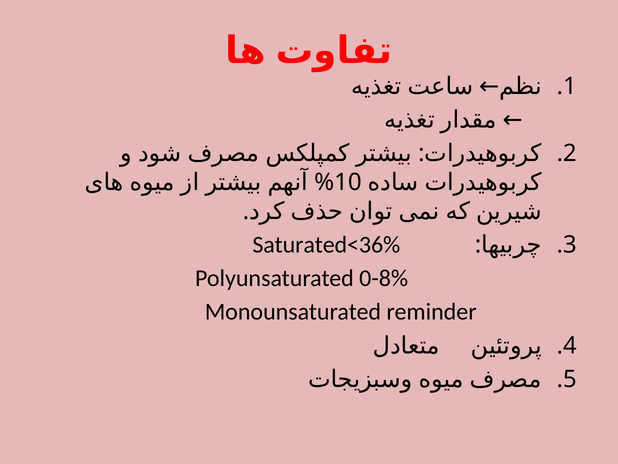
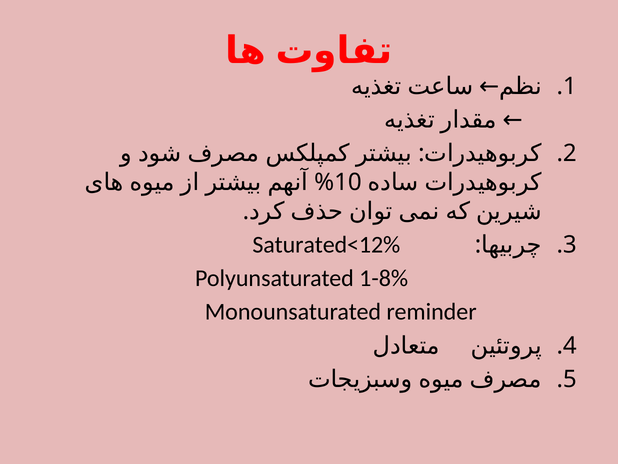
Saturated<36%: Saturated<36% -> Saturated<12% (326, 244)
0-8%: 0-8% -> 1-8% (384, 278)
